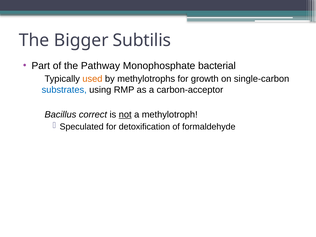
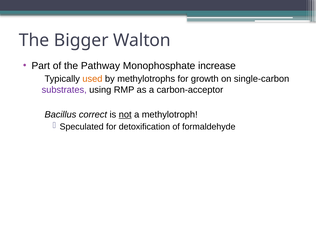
Subtilis: Subtilis -> Walton (142, 40)
bacterial: bacterial -> increase (217, 66)
substrates colour: blue -> purple (64, 90)
